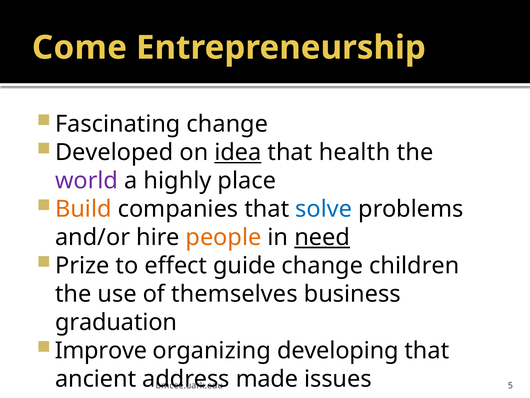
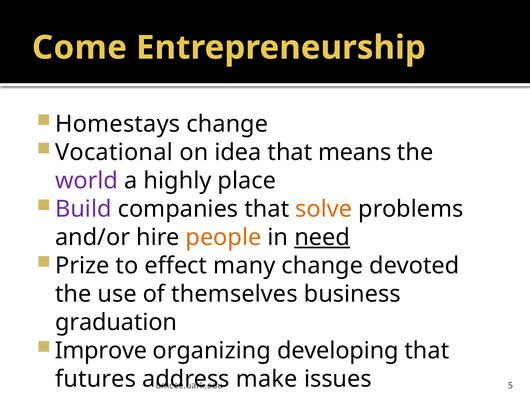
Fascinating: Fascinating -> Homestays (118, 124)
Developed: Developed -> Vocational (114, 152)
idea underline: present -> none (238, 152)
health: health -> means (355, 152)
Build colour: orange -> purple (83, 209)
solve colour: blue -> orange (324, 209)
guide: guide -> many (244, 265)
children: children -> devoted (414, 265)
ancient: ancient -> futures (96, 378)
made: made -> make (267, 378)
